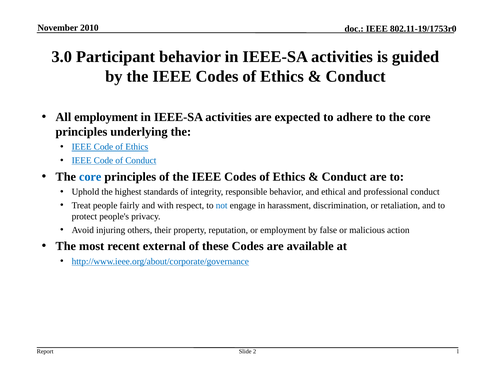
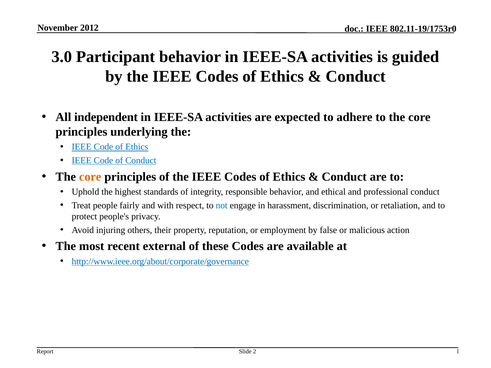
2010: 2010 -> 2012 (89, 28)
All employment: employment -> independent (106, 117)
core colour: blue -> orange (90, 177)
